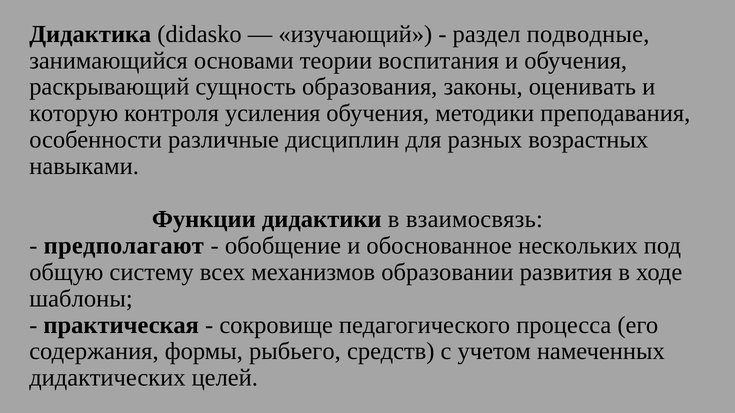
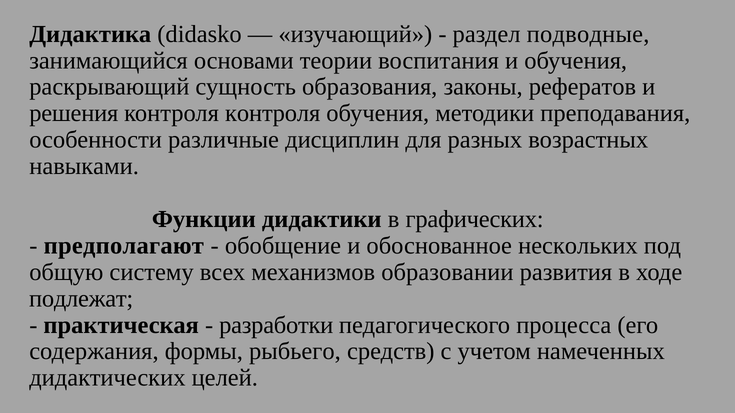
оценивать: оценивать -> рефератов (582, 87)
которую: которую -> решения (74, 113)
контроля усиления: усиления -> контроля (273, 113)
взаимосвязь: взаимосвязь -> графических (475, 219)
шаблоны: шаблоны -> подлежат (81, 299)
сокровище: сокровище -> разработки (276, 325)
